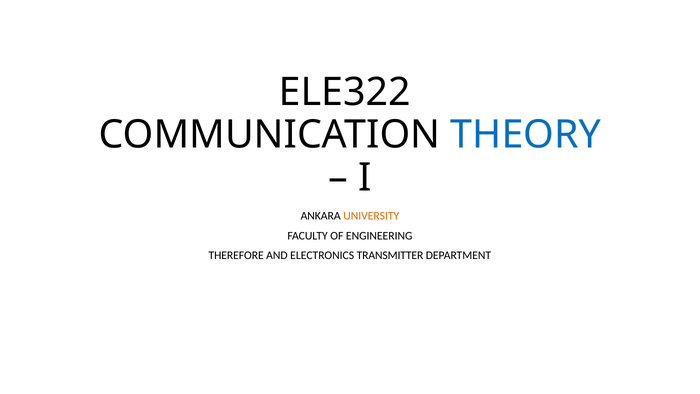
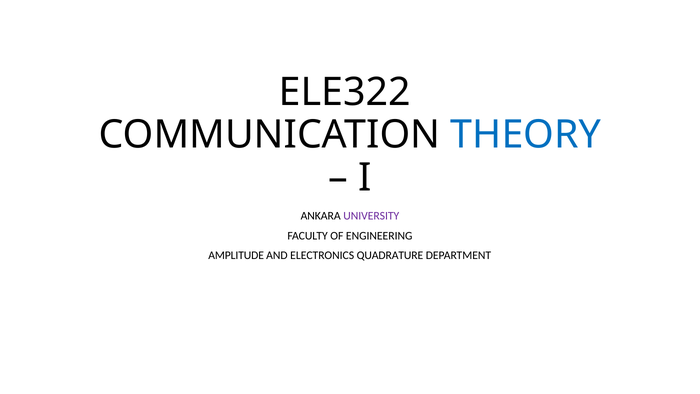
UNIVERSITY colour: orange -> purple (371, 216)
THEREFORE: THEREFORE -> AMPLITUDE (236, 255)
TRANSMITTER: TRANSMITTER -> QUADRATURE (390, 255)
